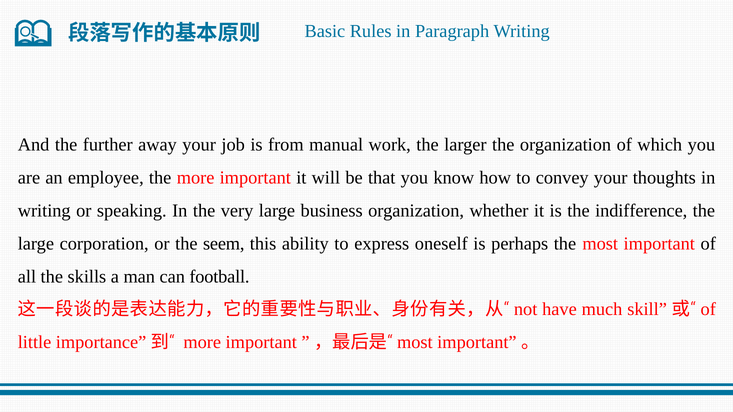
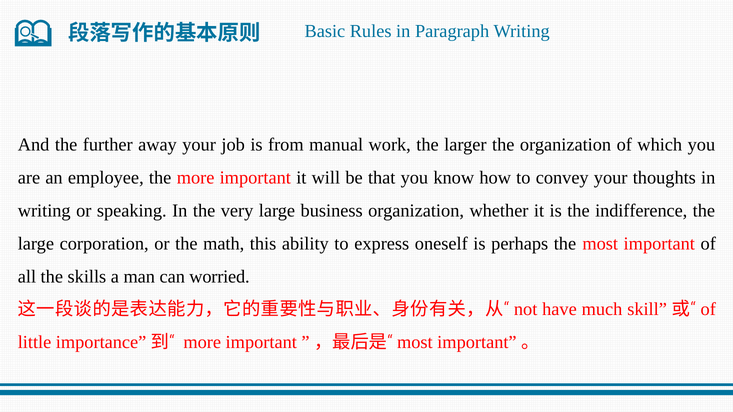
seem: seem -> math (224, 244)
football: football -> worried (219, 277)
